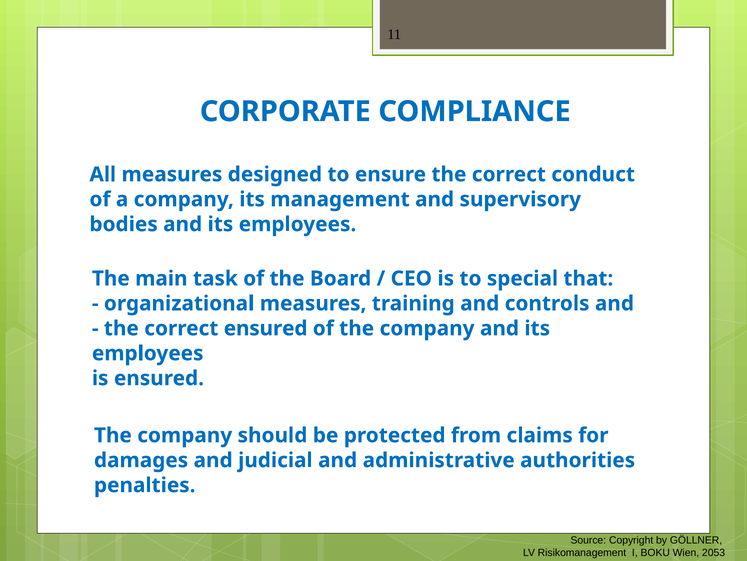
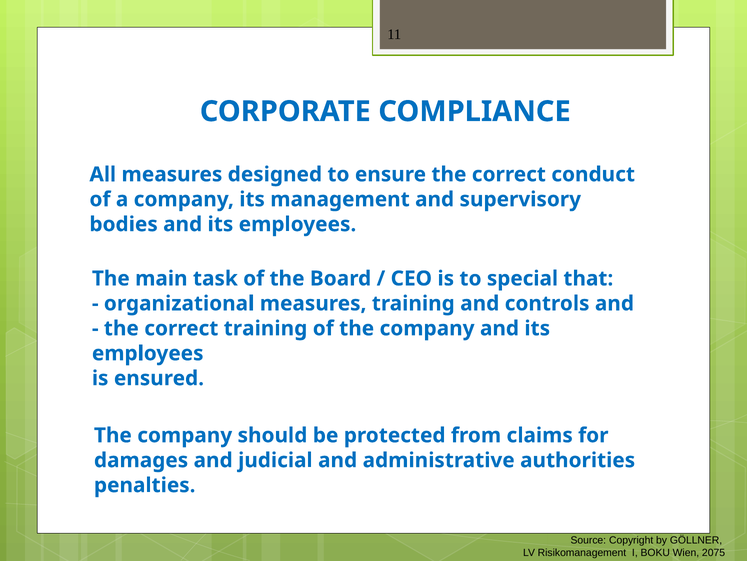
correct ensured: ensured -> training (266, 328)
2053: 2053 -> 2075 (714, 552)
